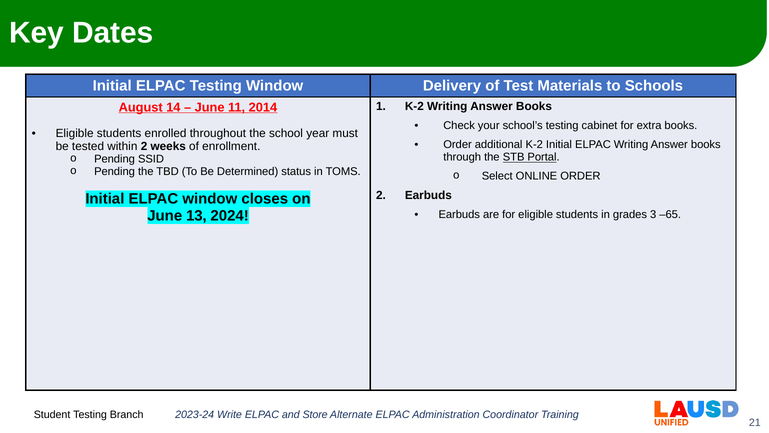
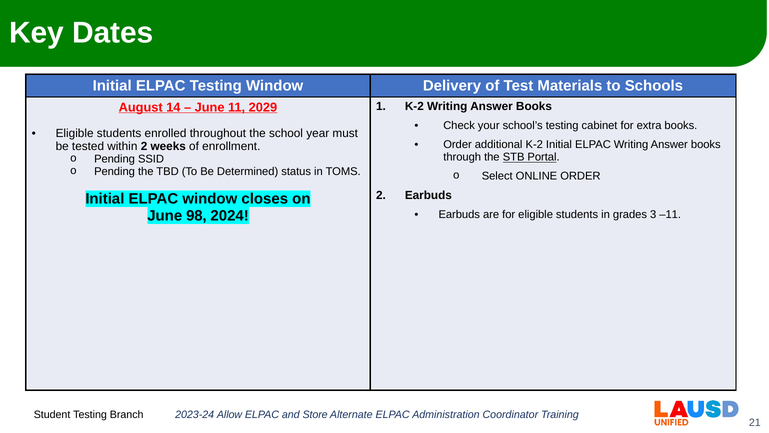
2014: 2014 -> 2029 (263, 107)
13: 13 -> 98 (196, 216)
–65: –65 -> –11 (670, 214)
Write: Write -> Allow (230, 415)
